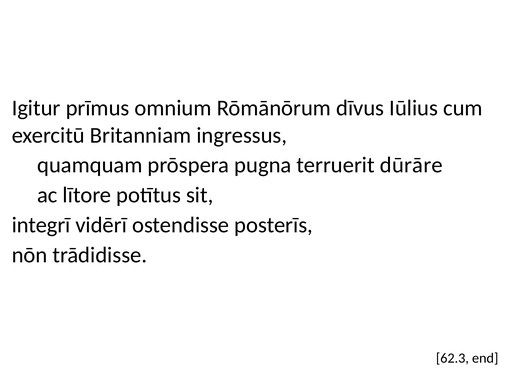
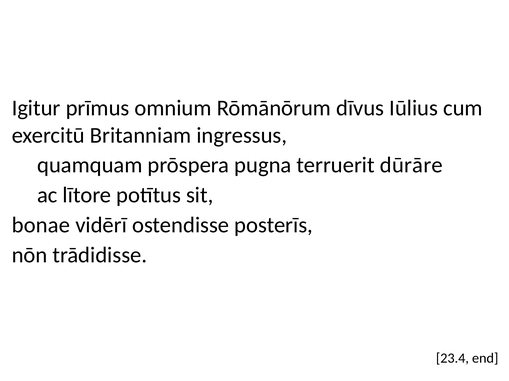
integrī: integrī -> bonae (41, 225)
62.3: 62.3 -> 23.4 (452, 359)
